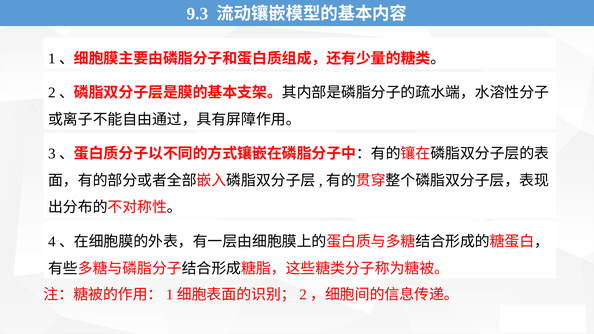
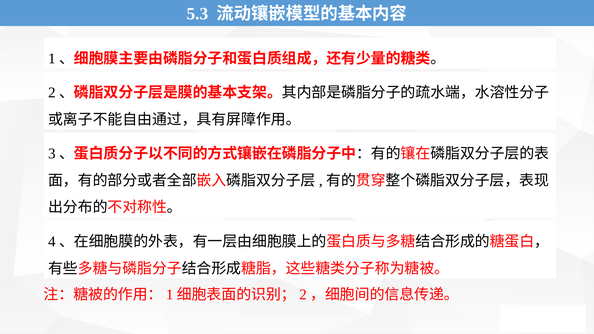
9.3: 9.3 -> 5.3 (197, 14)
